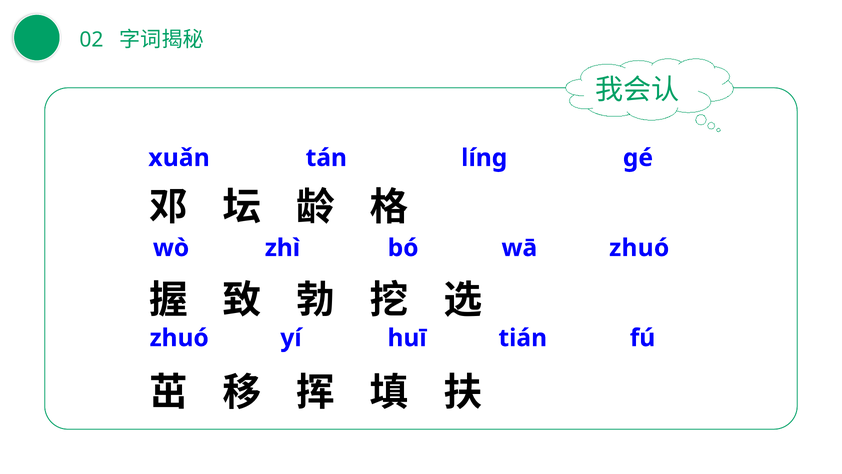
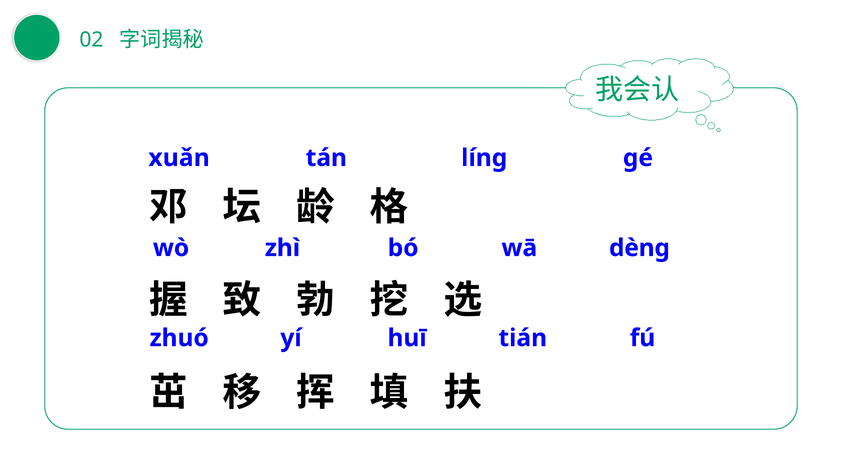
wā zhuó: zhuó -> dènɡ (639, 248)
